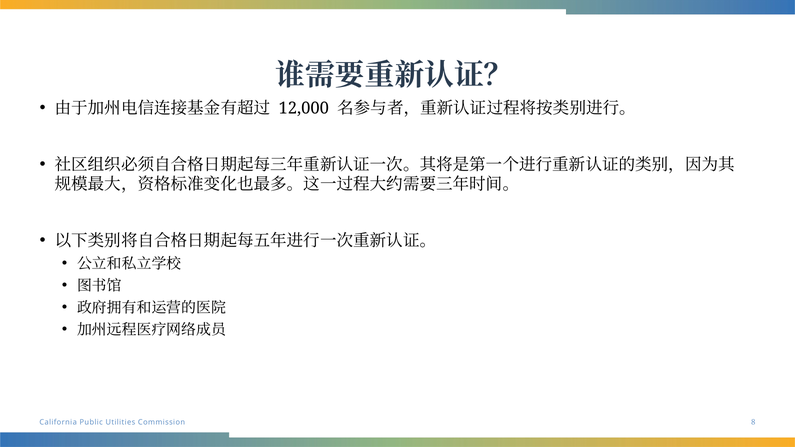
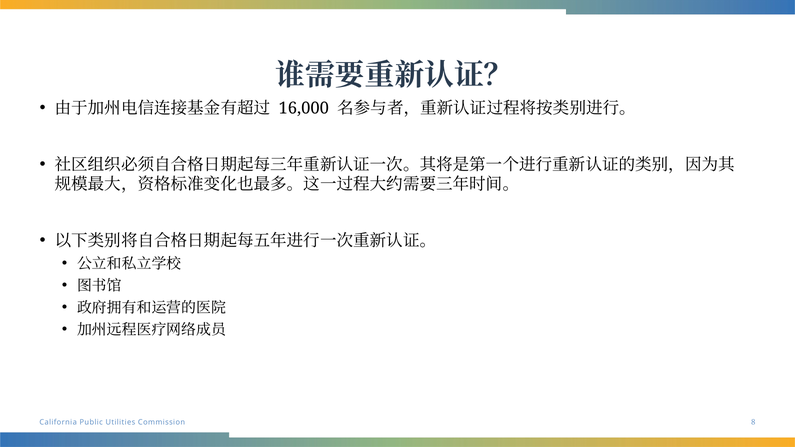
12,000: 12,000 -> 16,000 (304, 108)
